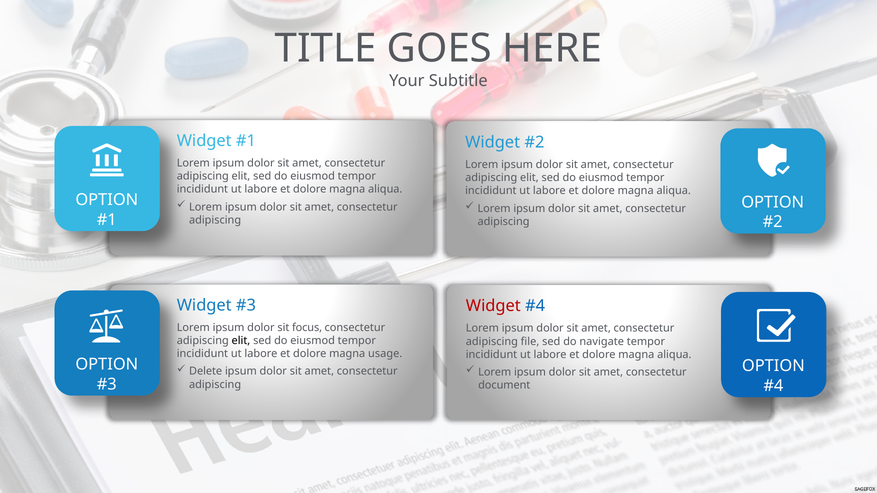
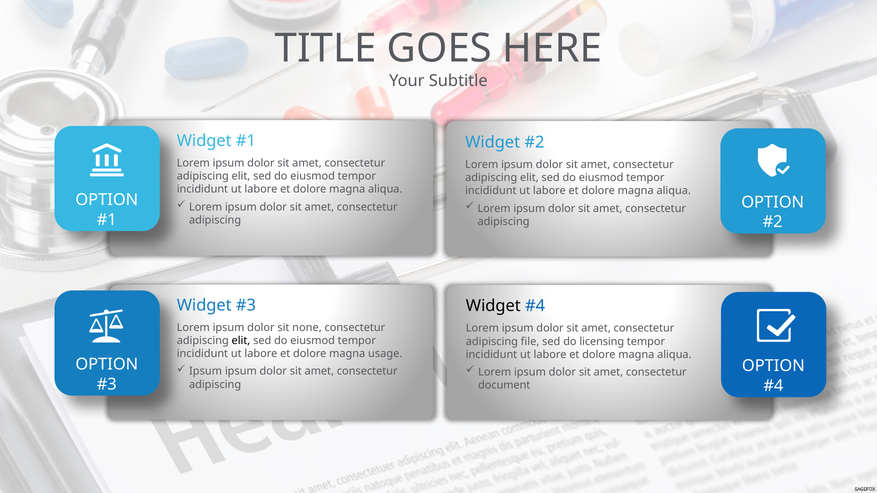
Widget colour: red -> black (493, 306)
focus: focus -> none (307, 328)
navigate: navigate -> licensing (602, 342)
Delete: Delete -> Ipsum (206, 372)
